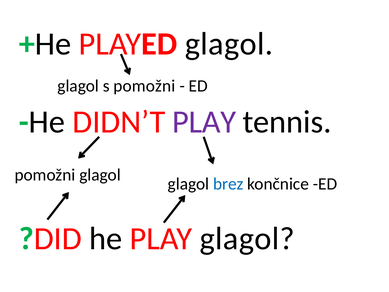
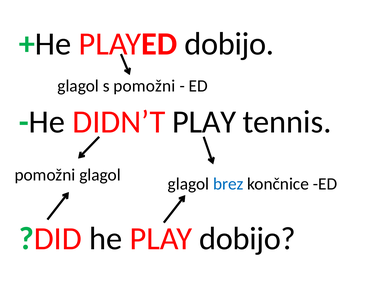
PLAYED glagol: glagol -> dobijo (229, 44)
PLAY colour: purple -> black (204, 122)
PLAY glagol: glagol -> dobijo (247, 238)
